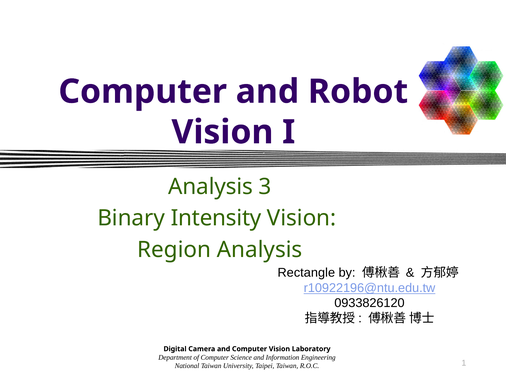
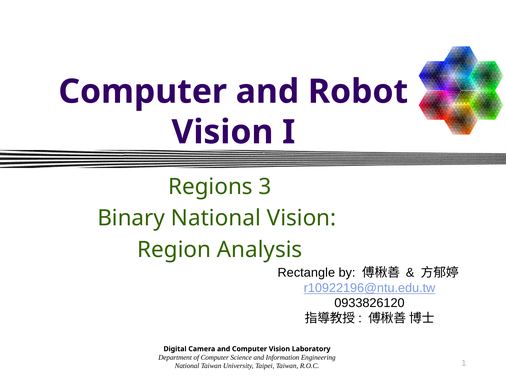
Analysis: Analysis -> Regions (210, 186)
Binary Intensity: Intensity -> National (216, 218)
